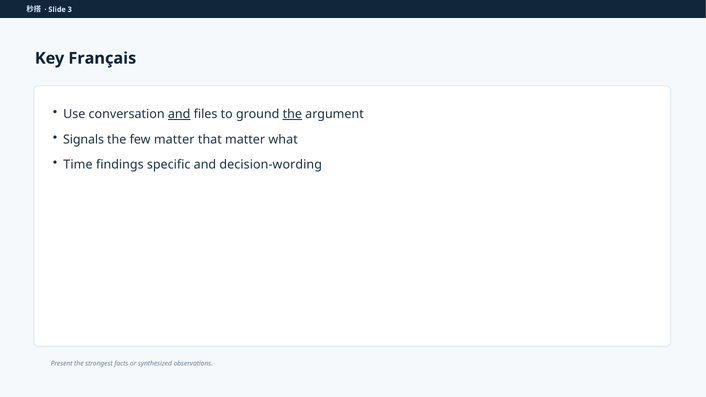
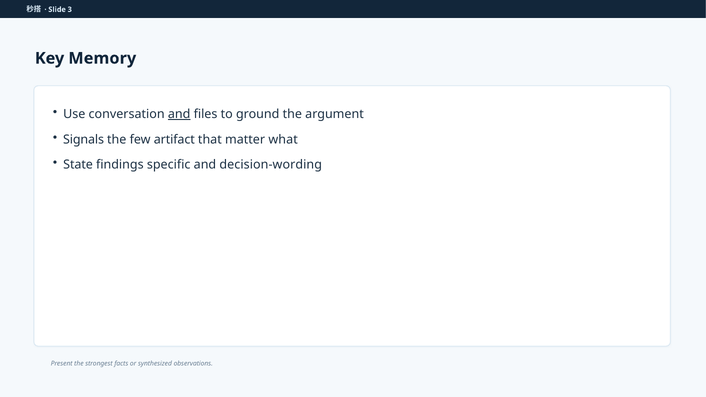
Français: Français -> Memory (102, 58)
the underline: present -> none (292, 114)
few matter: matter -> artifact (174, 140)
Time: Time -> State (78, 165)
